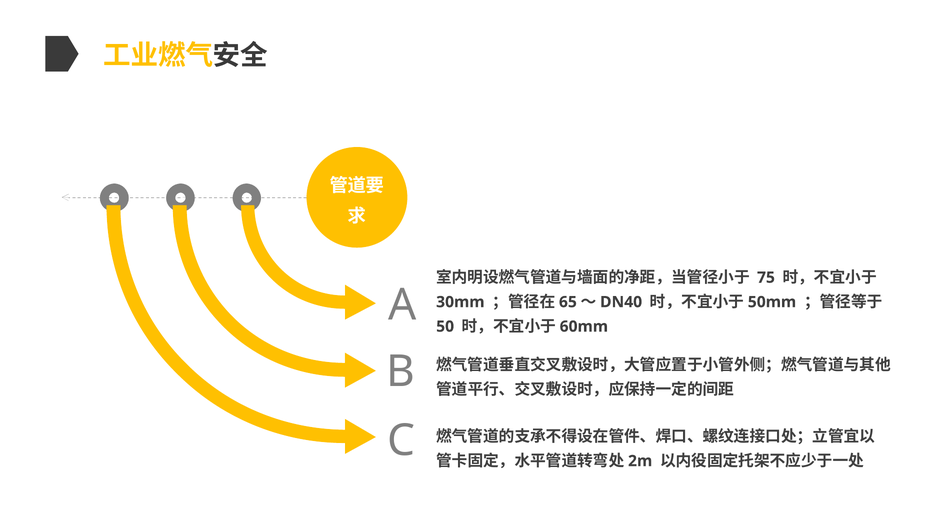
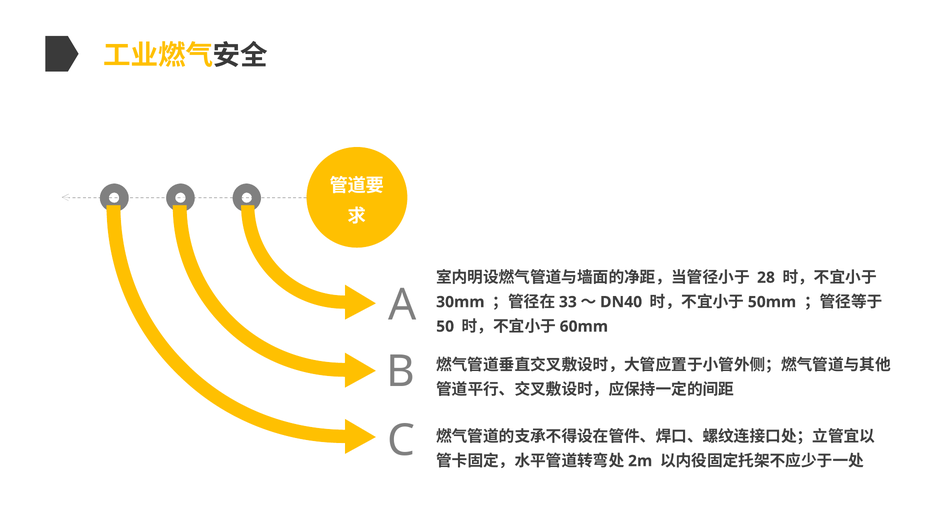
75: 75 -> 28 (766, 278)
65: 65 -> 33 (568, 302)
